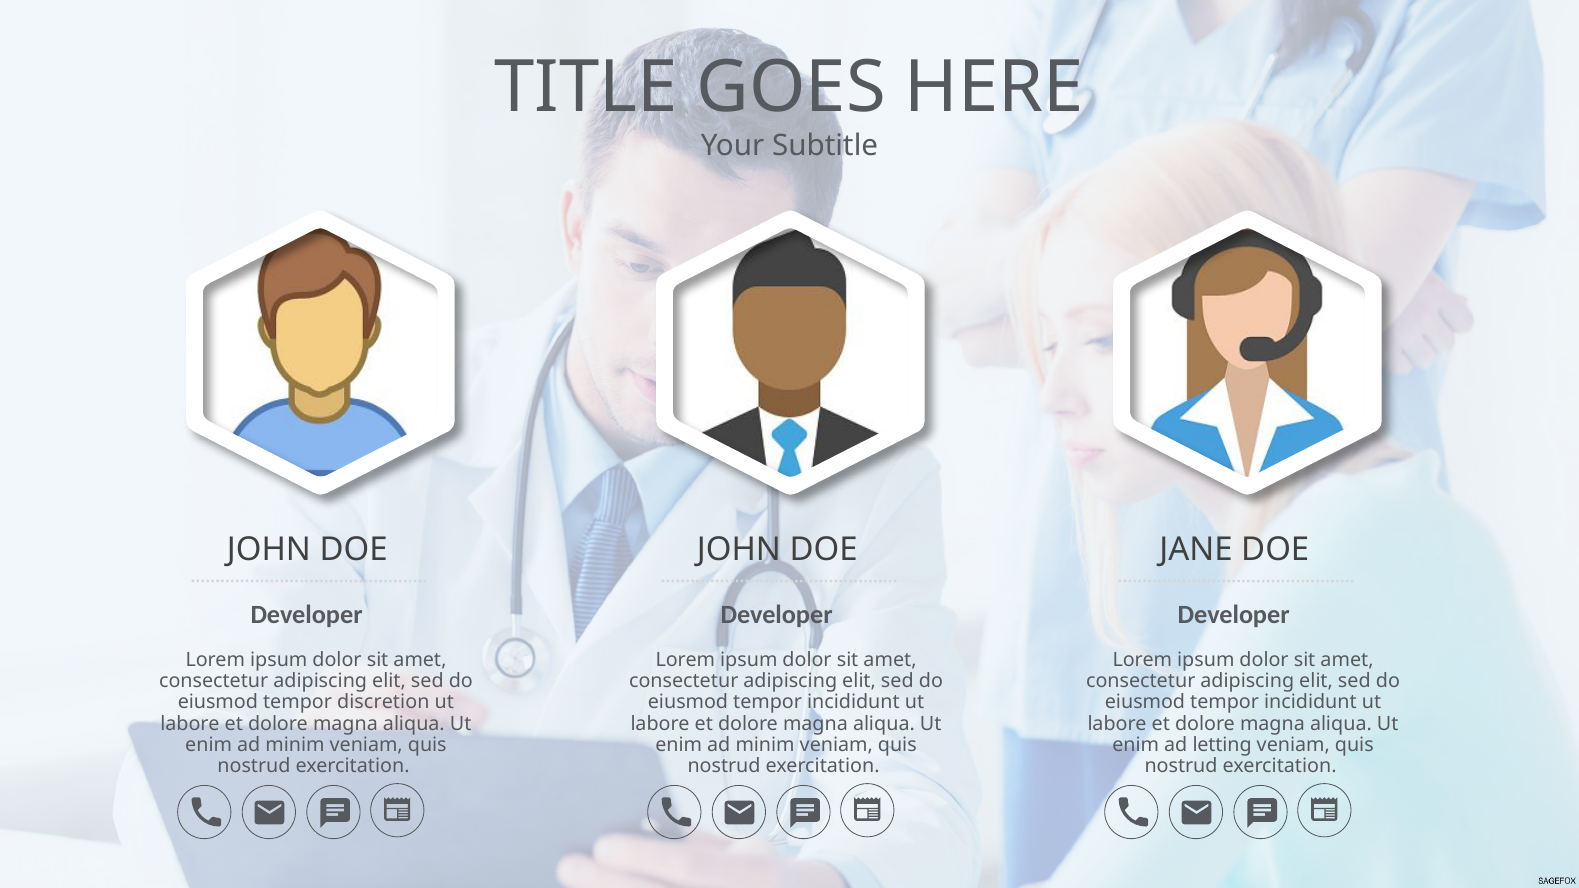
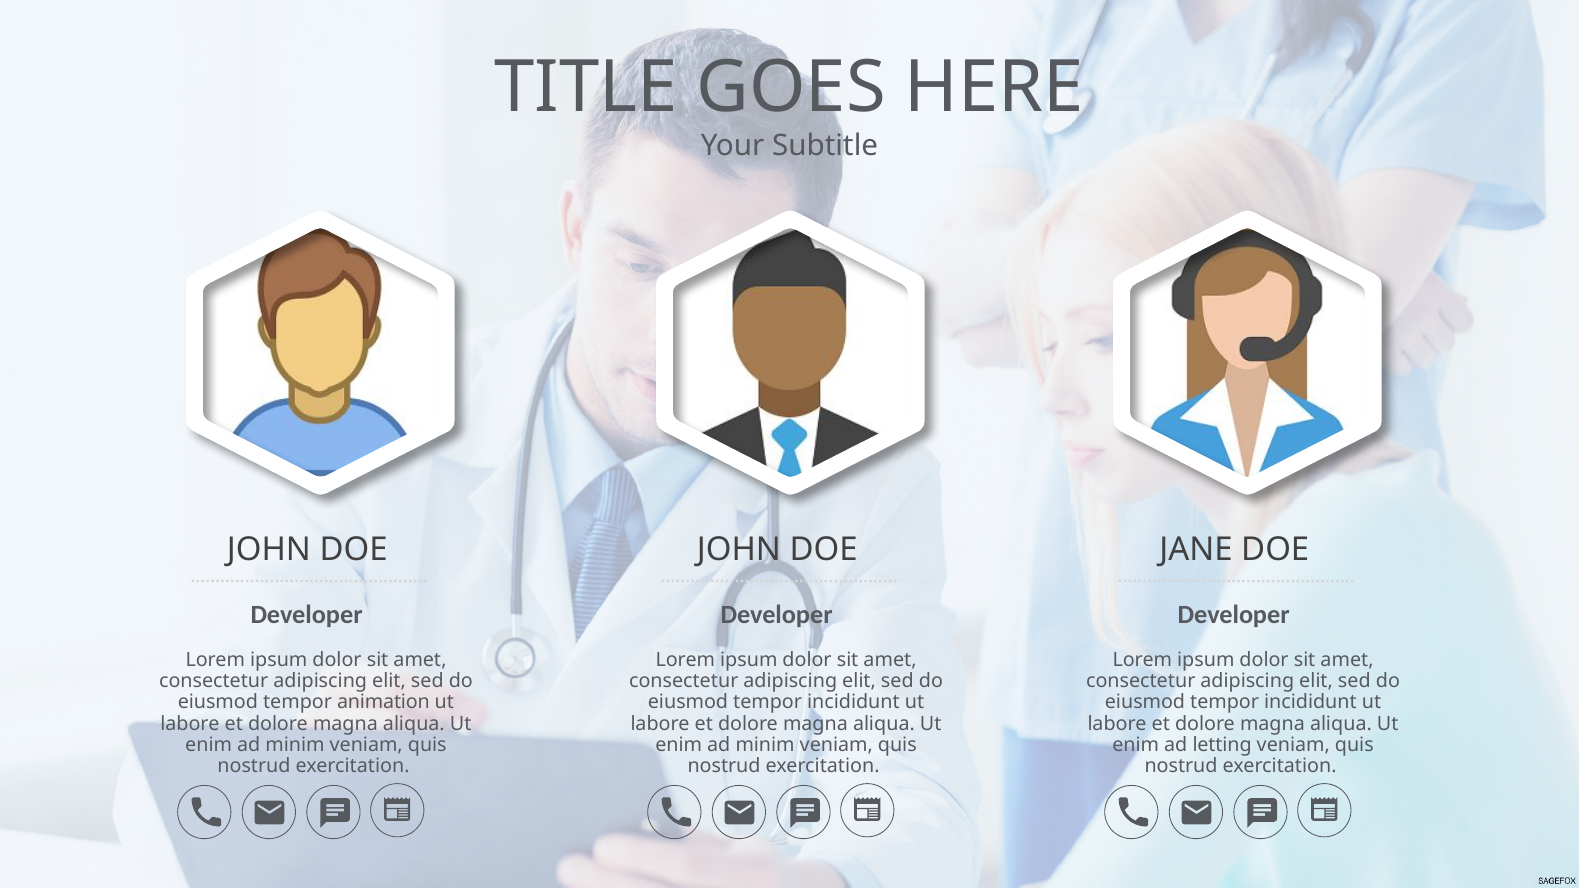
discretion: discretion -> animation (383, 702)
